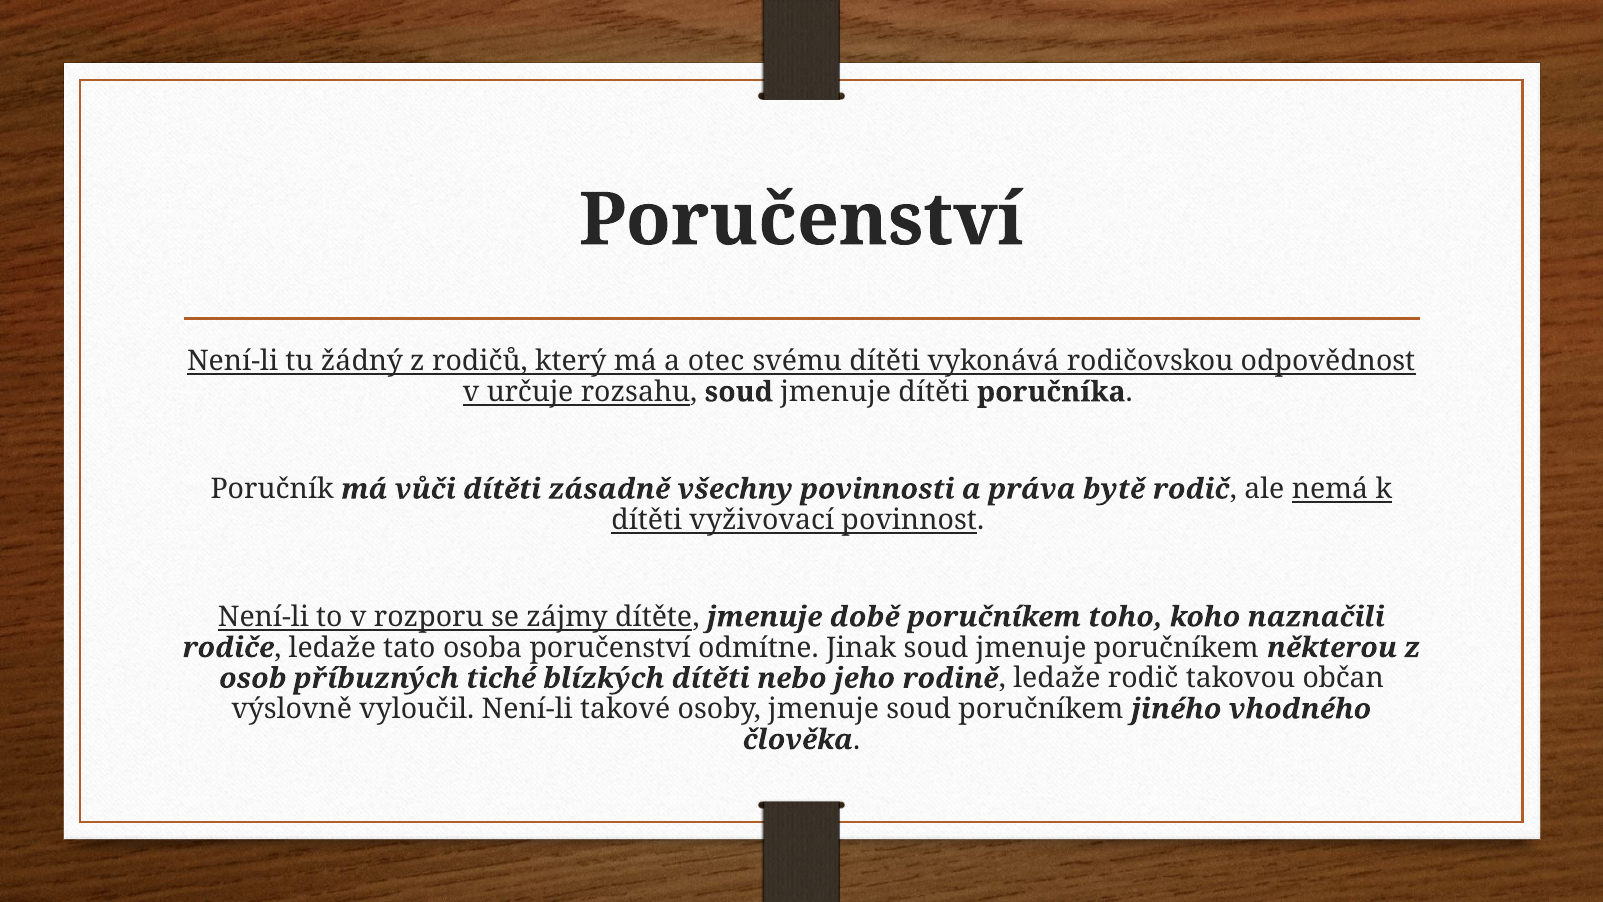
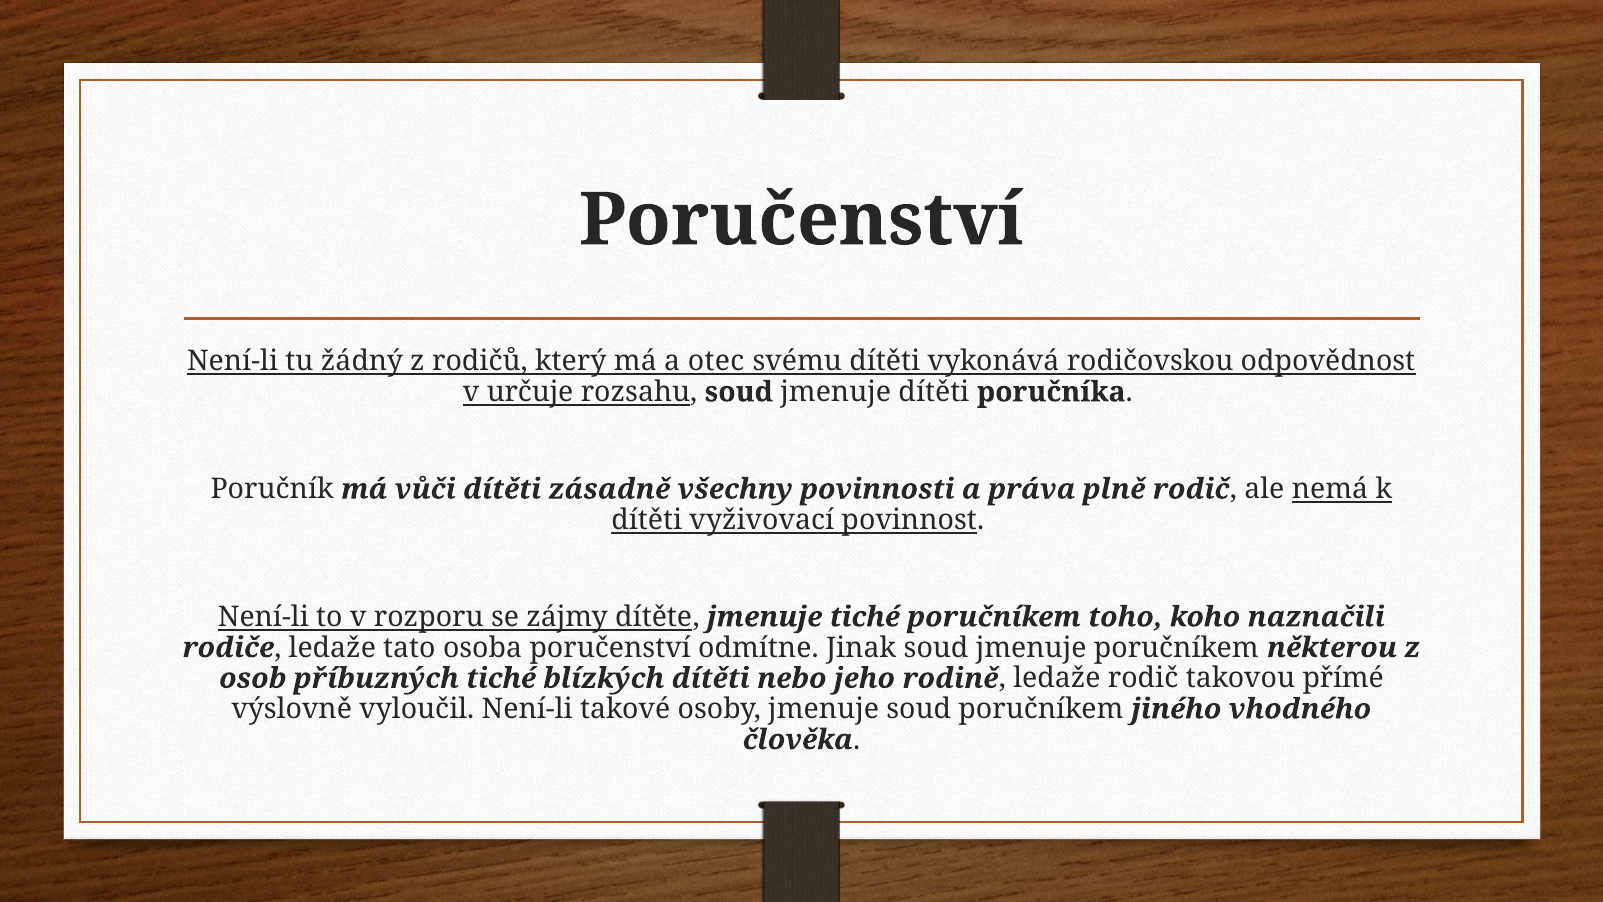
bytě: bytě -> plně (1114, 489)
jmenuje době: době -> tiché (865, 617)
občan: občan -> přímé (1343, 678)
